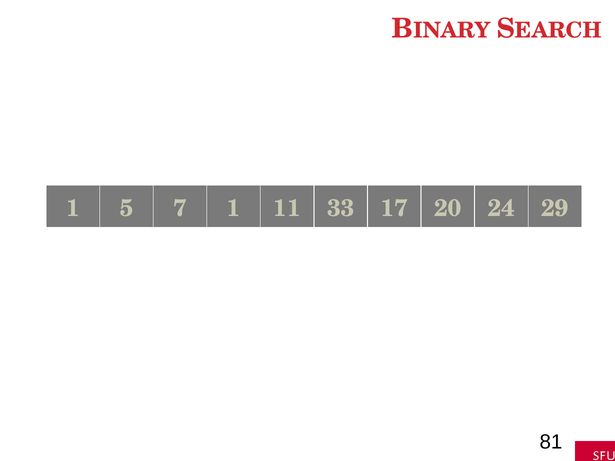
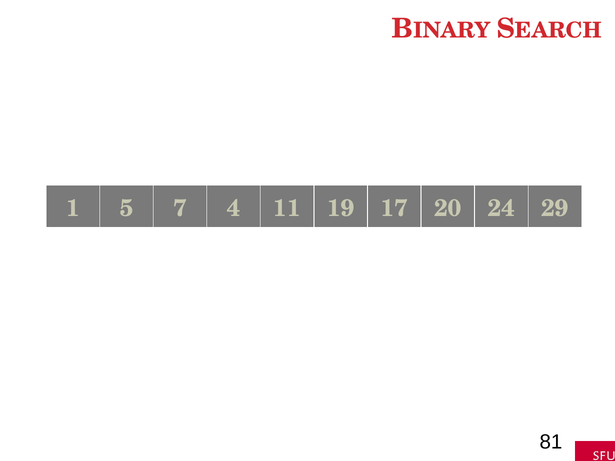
7 1: 1 -> 4 (234, 208)
33: 33 -> 19 (341, 208)
